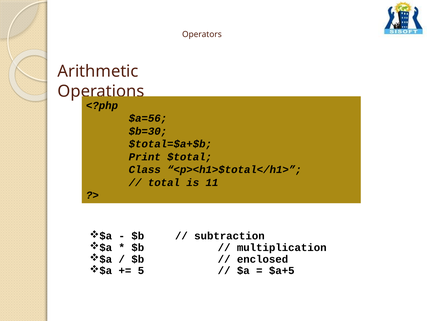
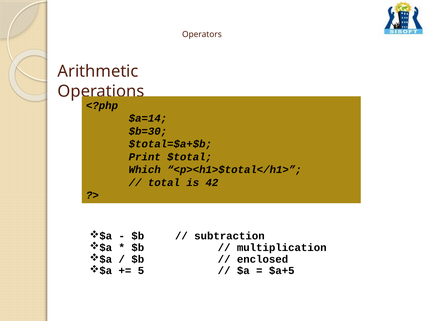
$a=56: $a=56 -> $a=14 (148, 118)
Class: Class -> Which (145, 169)
11: 11 -> 42 (212, 182)
